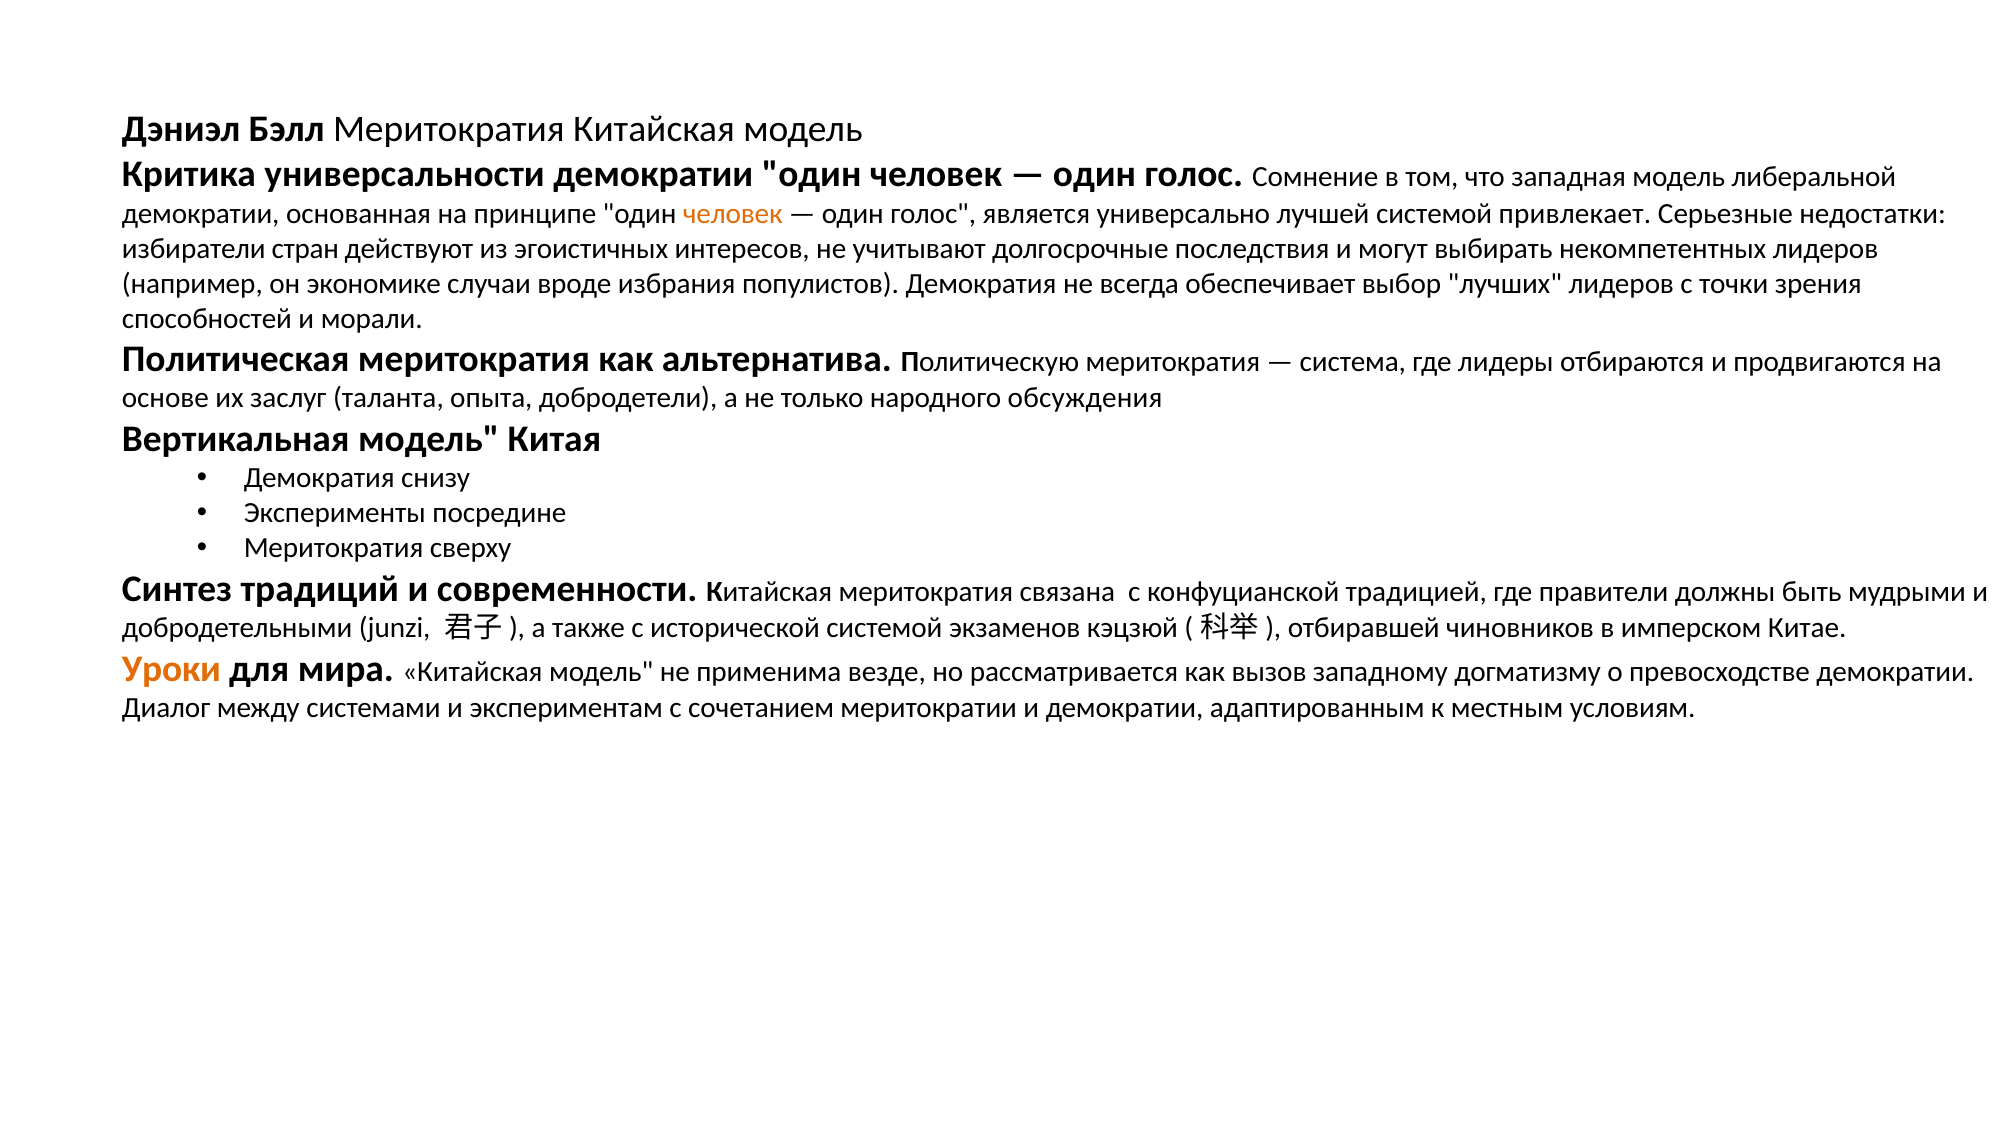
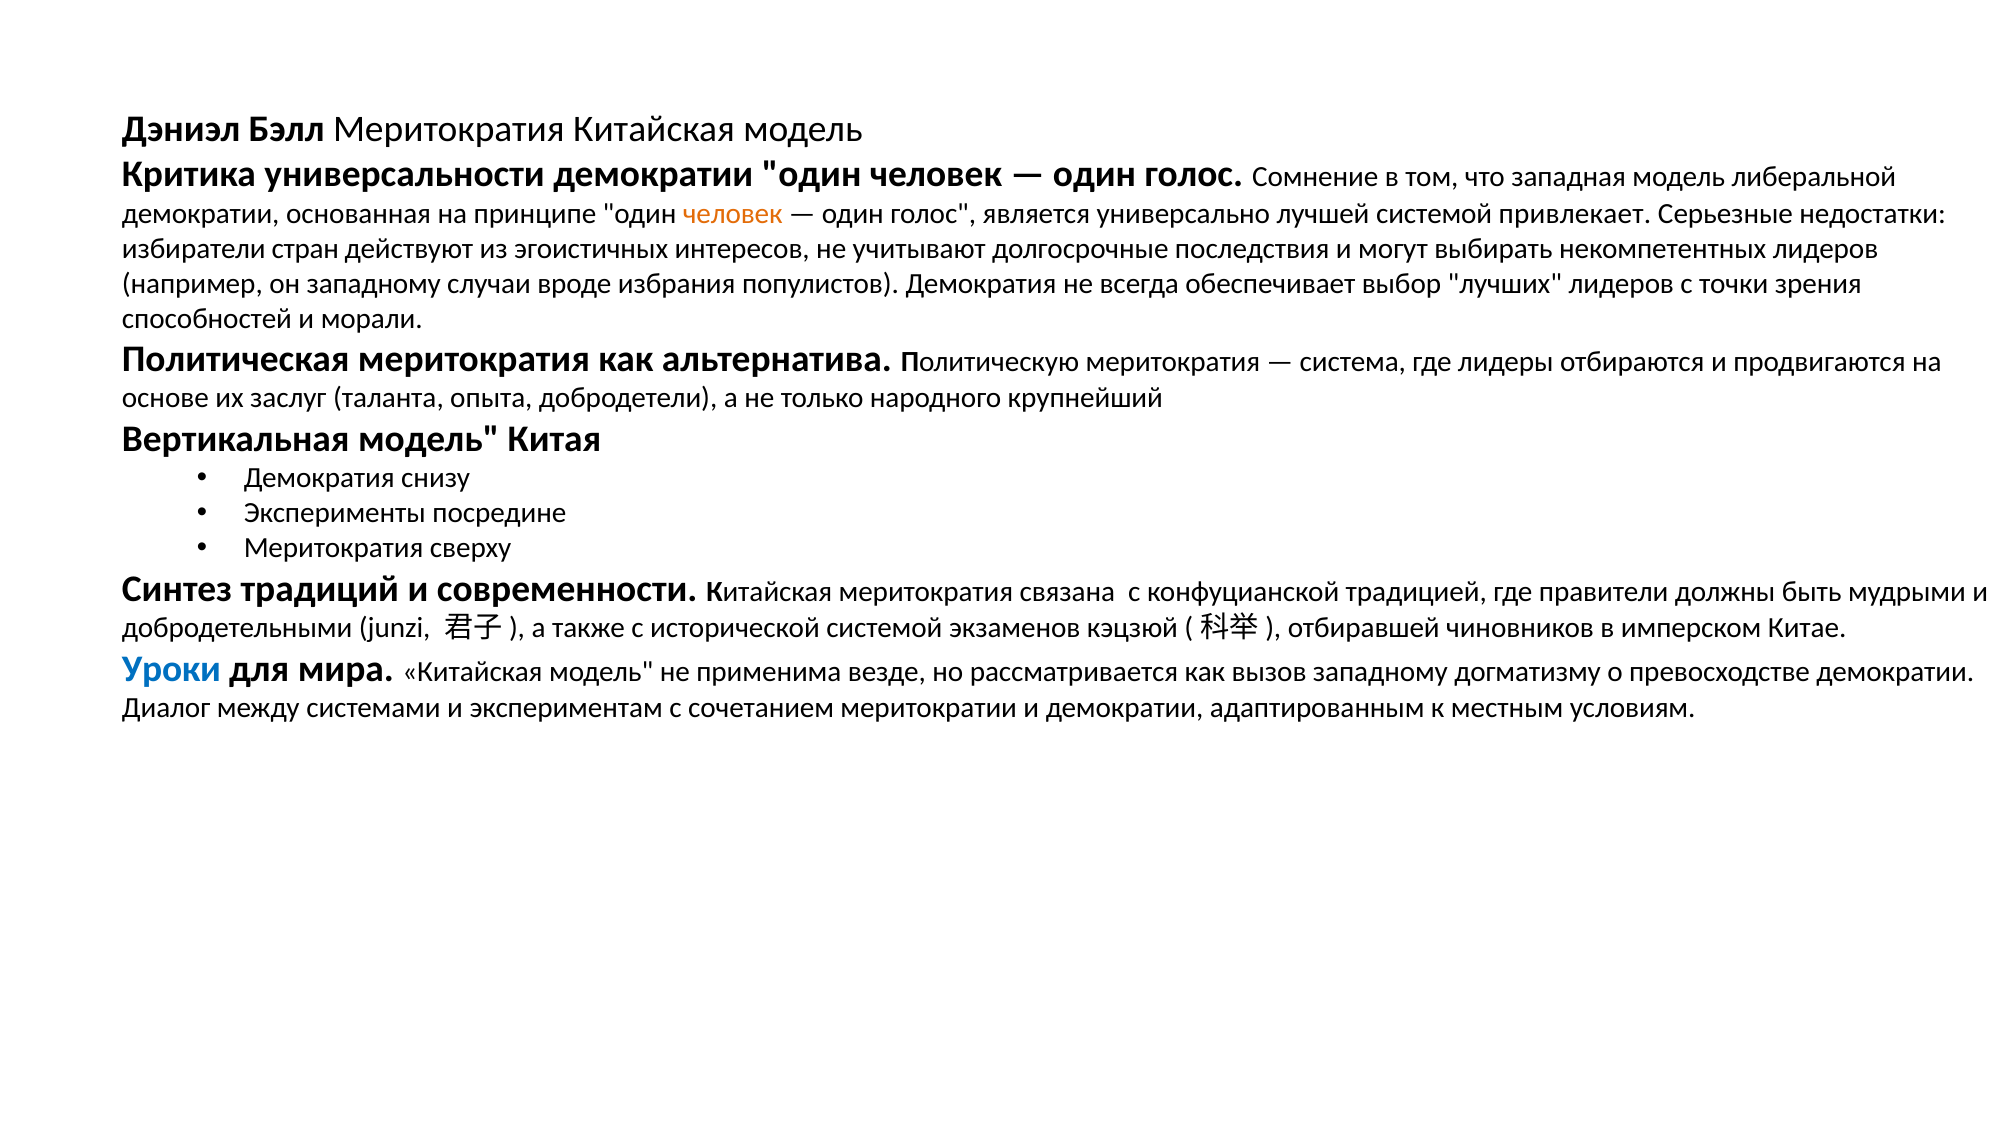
он экономике: экономике -> западному (374, 283)
обсуждения: обсуждения -> крупнейший (1085, 398)
Уроки colour: orange -> blue (171, 669)
